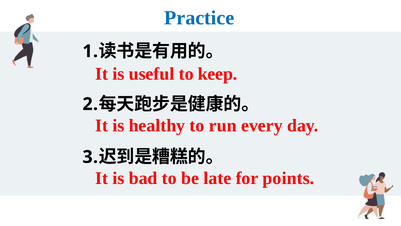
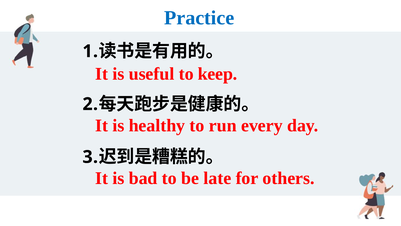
points: points -> others (289, 178)
